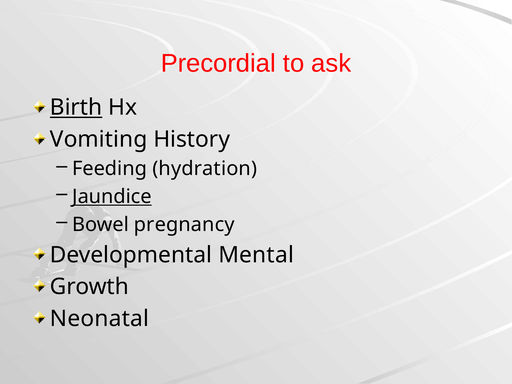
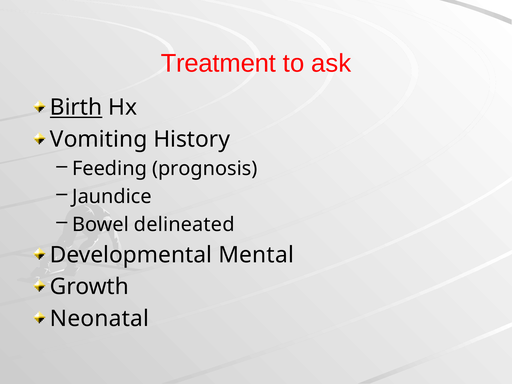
Precordial: Precordial -> Treatment (218, 63)
hydration: hydration -> prognosis (205, 169)
Jaundice underline: present -> none (112, 197)
pregnancy: pregnancy -> delineated (184, 224)
